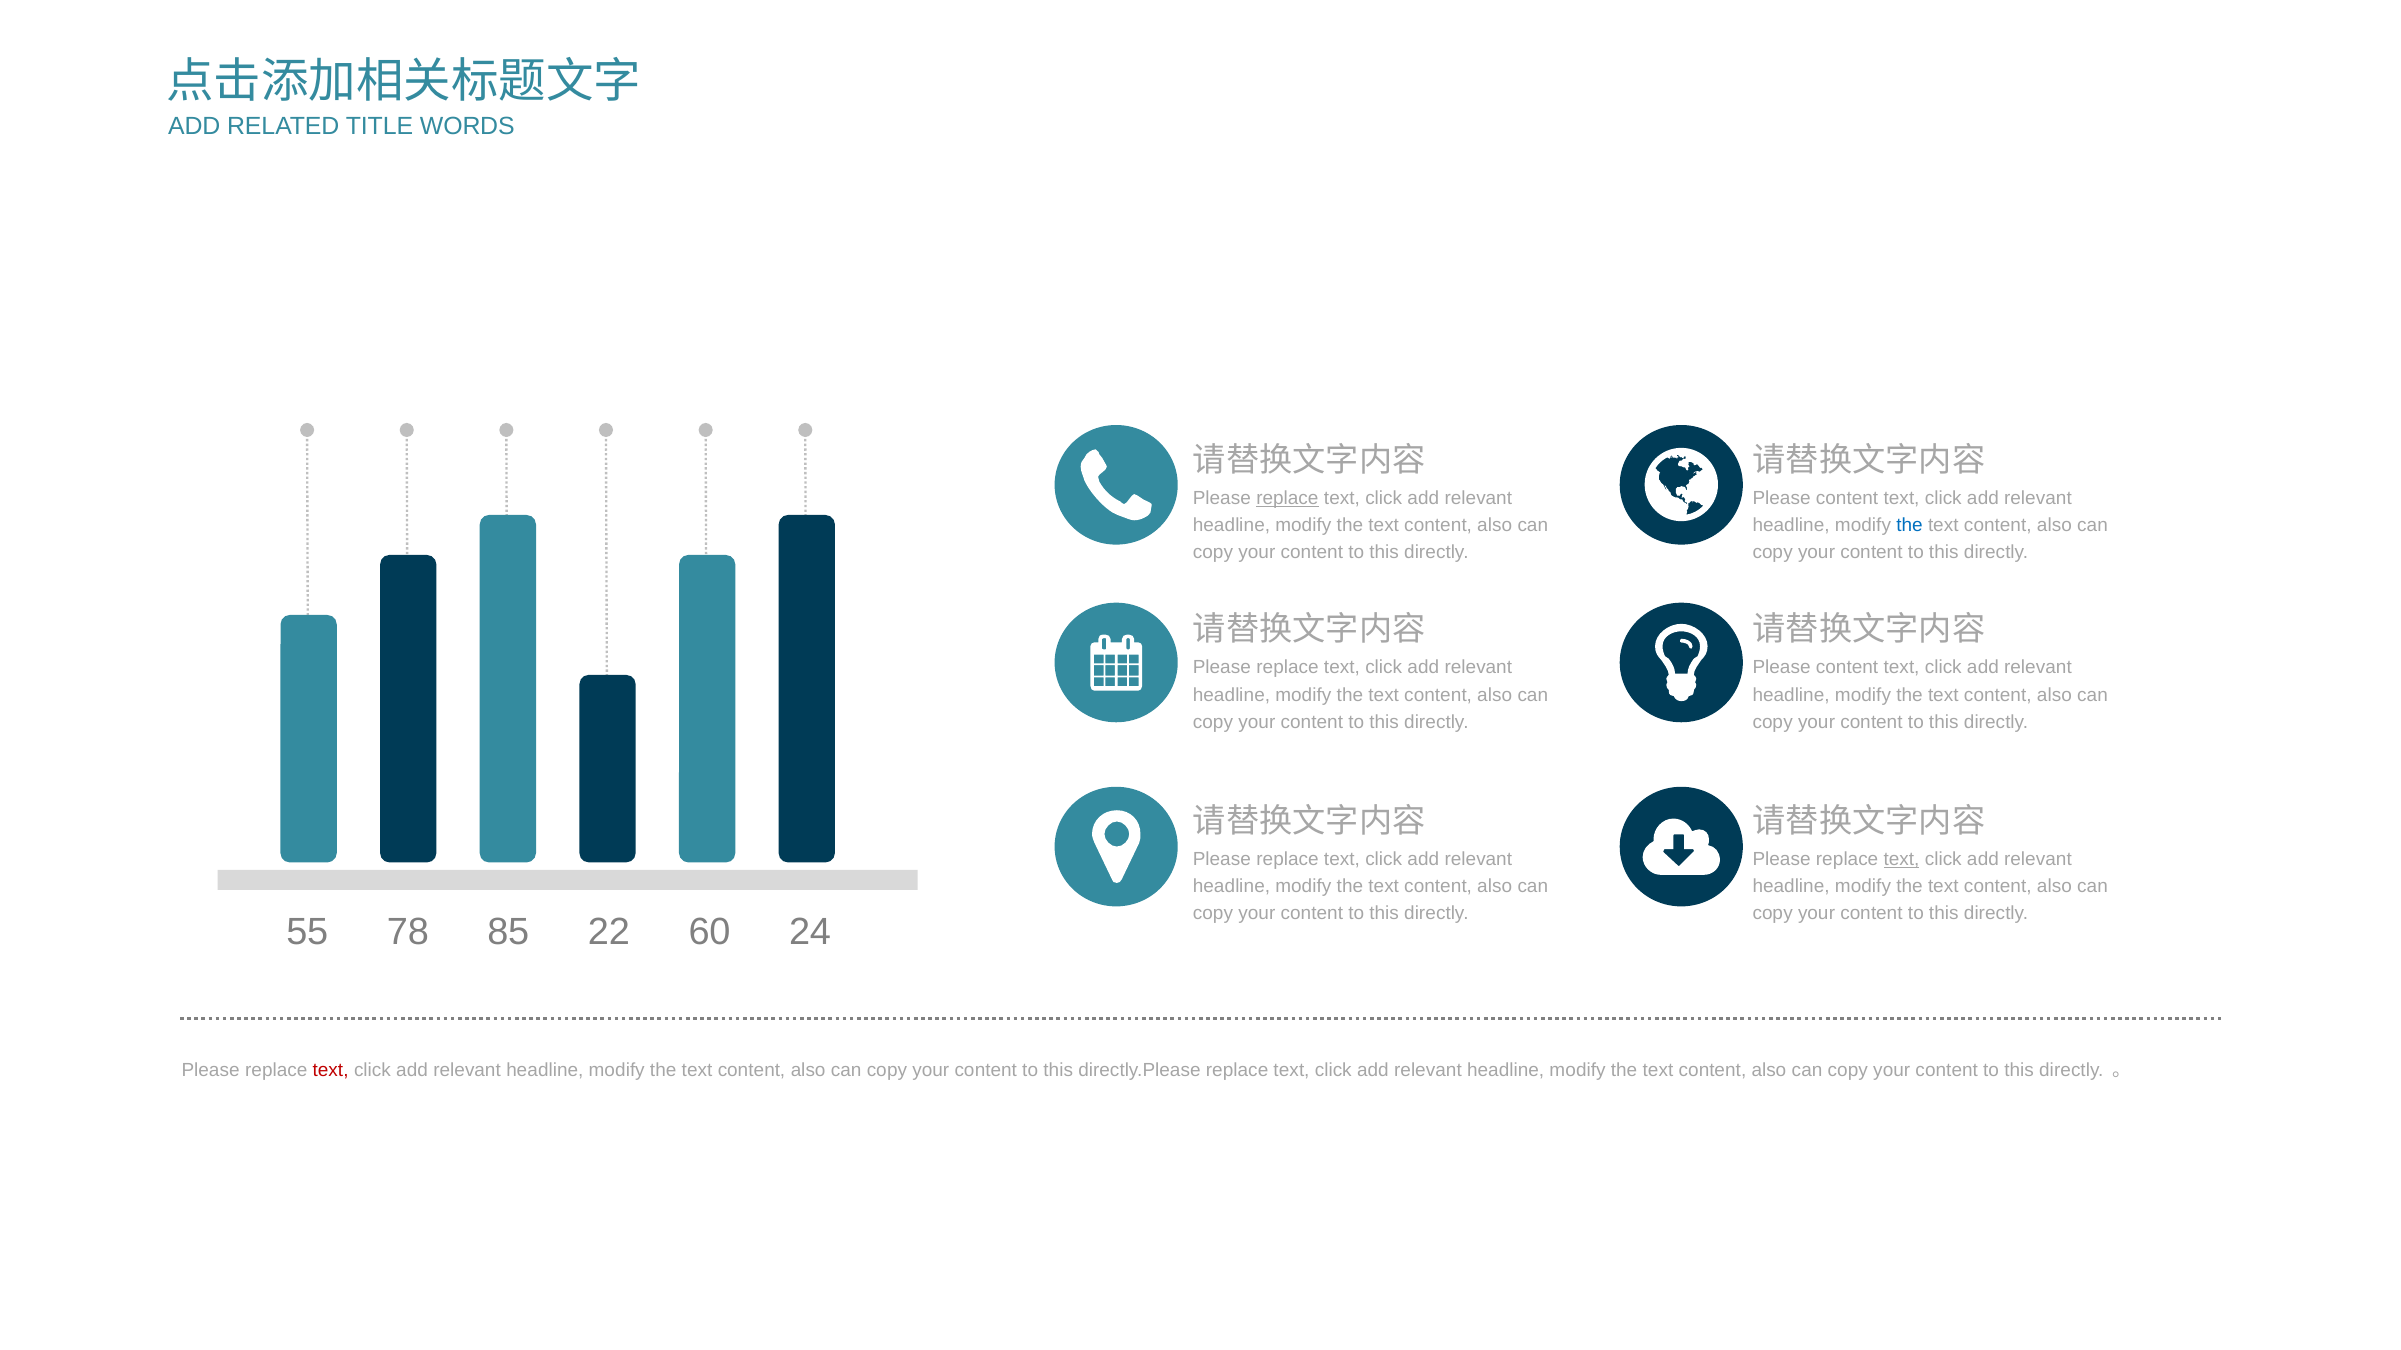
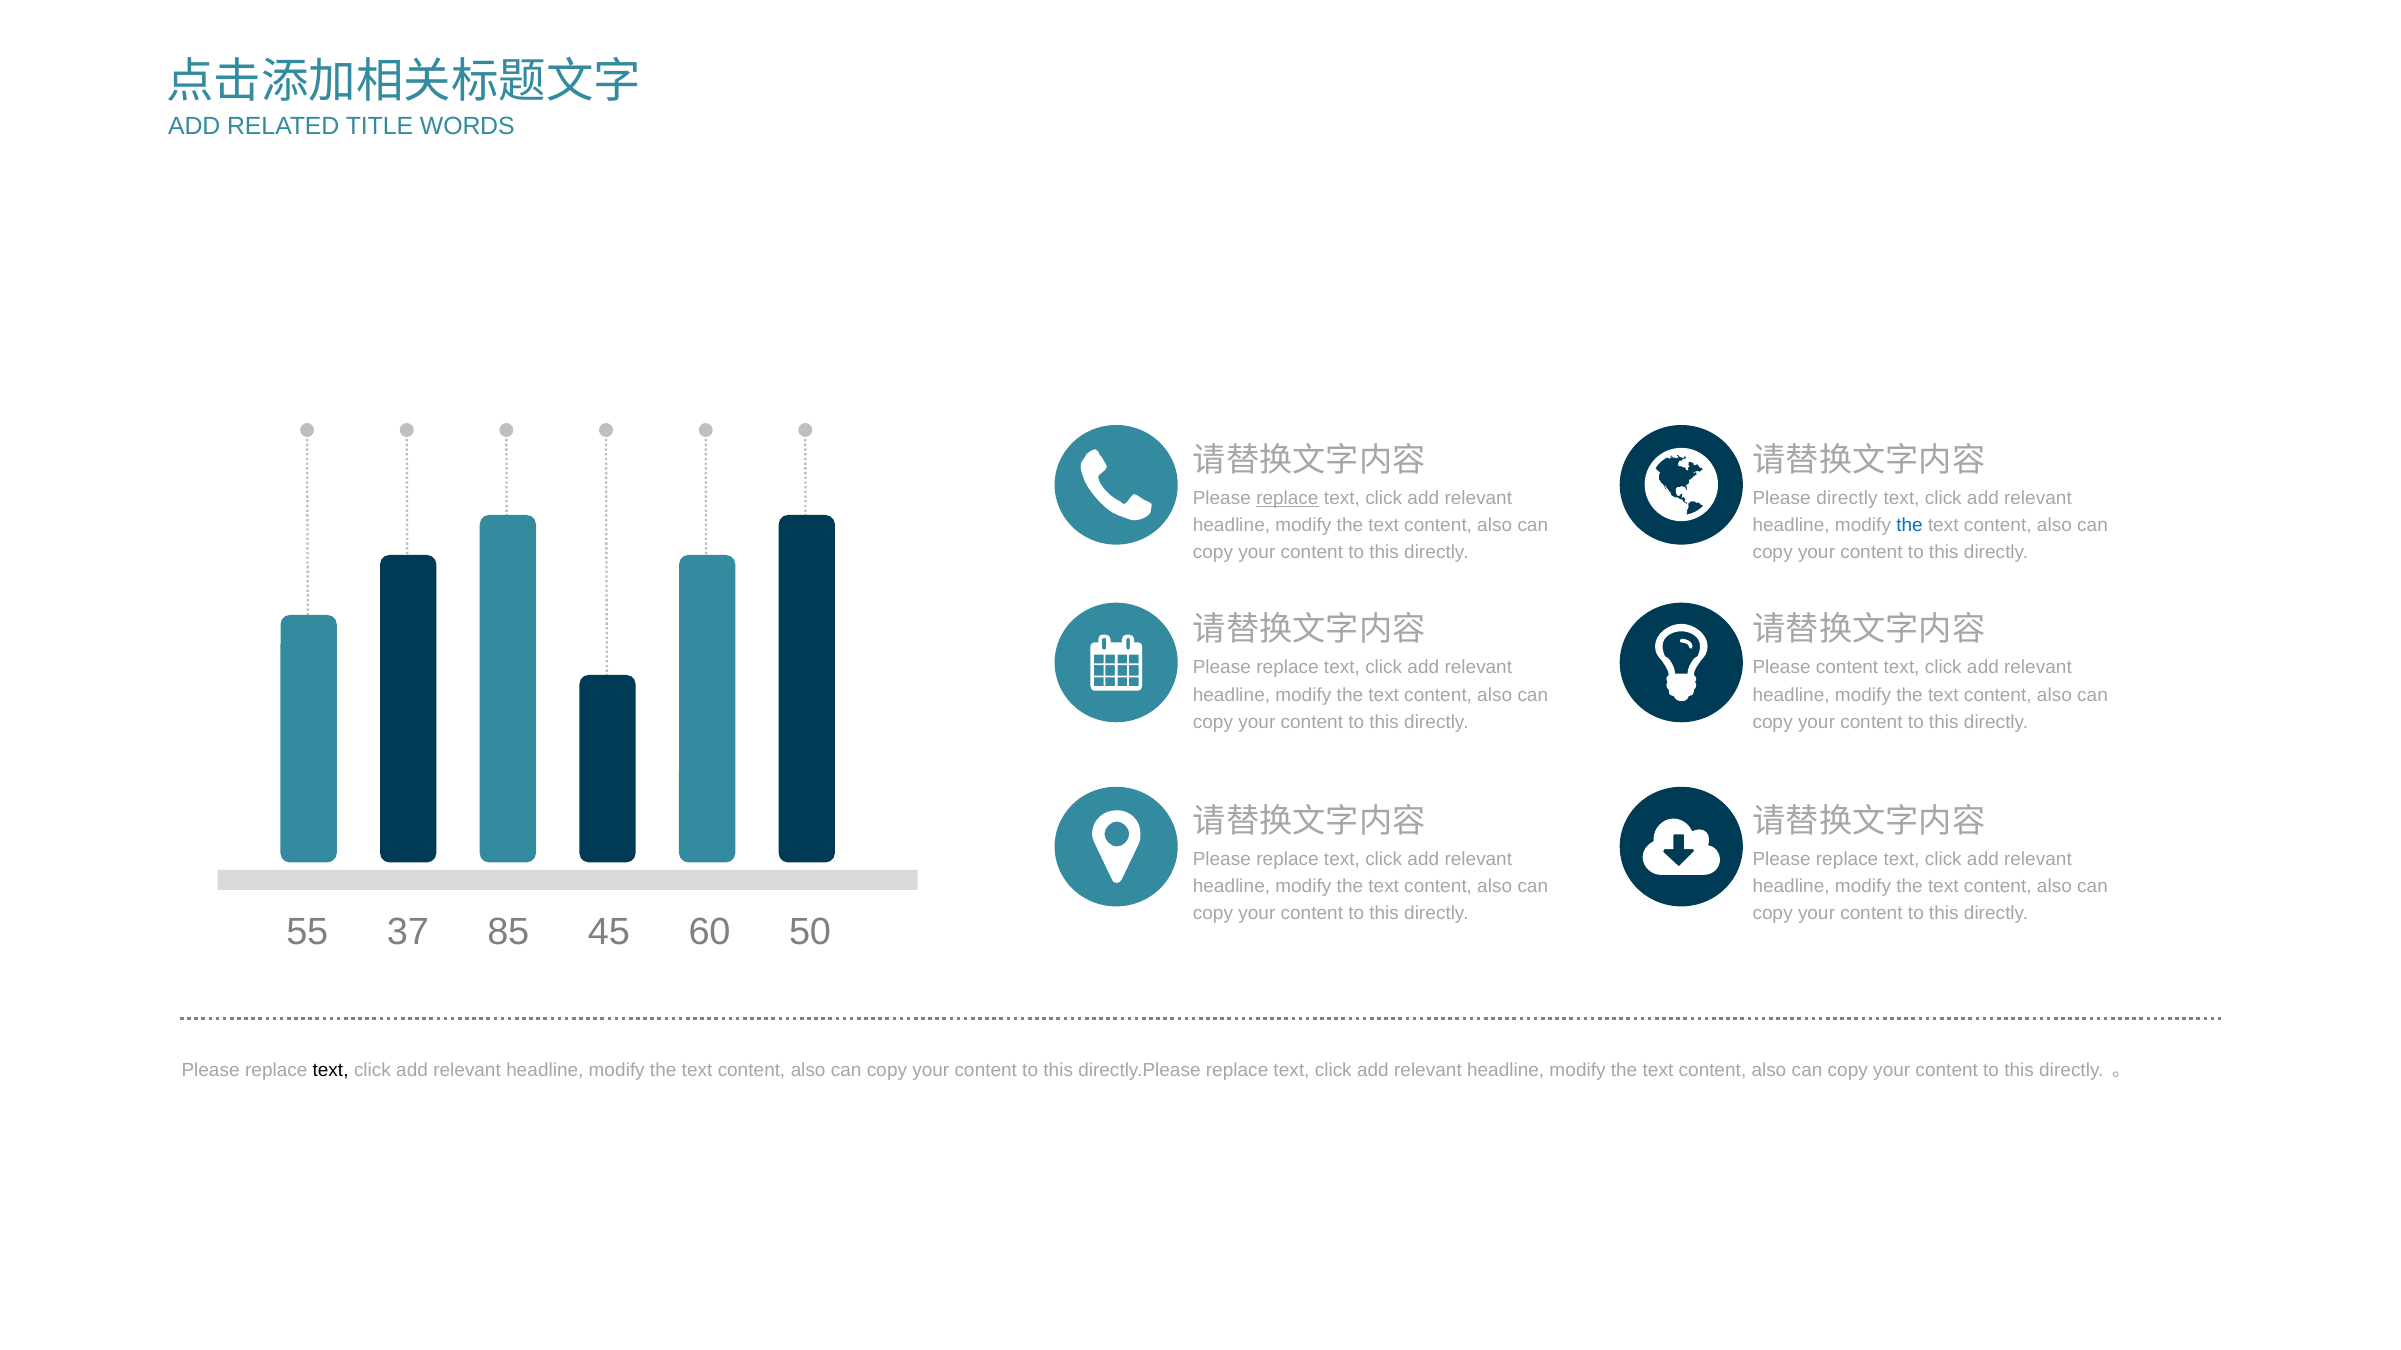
content: content -> directly (1847, 498)
text underline: present -> none (1902, 859)
78: 78 -> 37 (408, 933)
22: 22 -> 45 (609, 933)
24: 24 -> 50 (810, 933)
text colour: red -> black (331, 1071)
